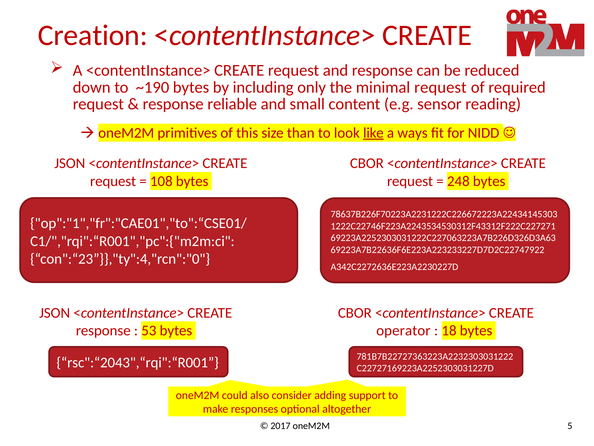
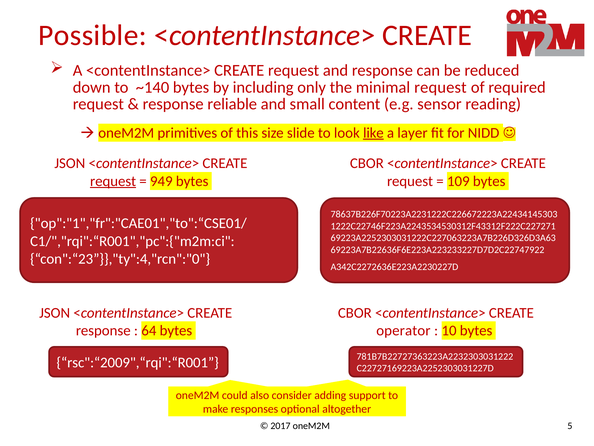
Creation: Creation -> Possible (93, 35)
~190: ~190 -> ~140 (153, 87)
than: than -> slide (301, 133)
ways: ways -> layer (412, 133)
request underline: none -> present (113, 181)
108: 108 -> 949 (161, 181)
248: 248 -> 109 (458, 181)
53: 53 -> 64 (149, 330)
18: 18 -> 10 (449, 330)
rsc":“2043",“rqi":“R001: rsc":“2043",“rqi":“R001 -> rsc":“2009",“rqi":“R001 (138, 362)
